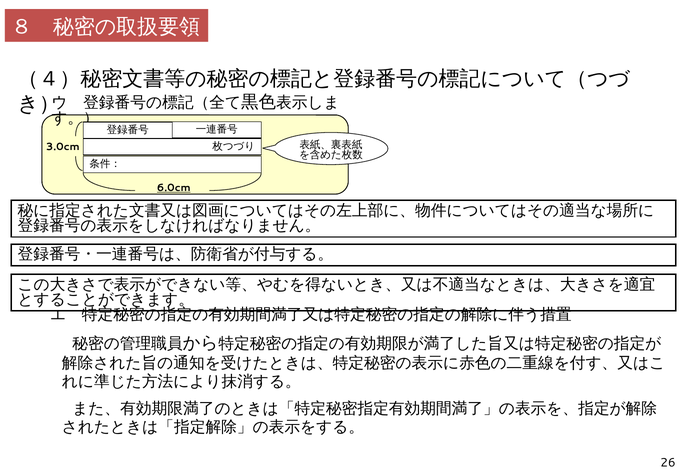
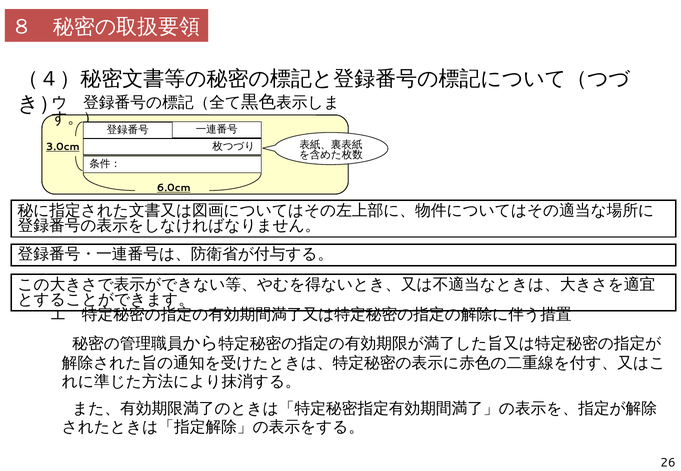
3.0cm underline: none -> present (63, 147)
